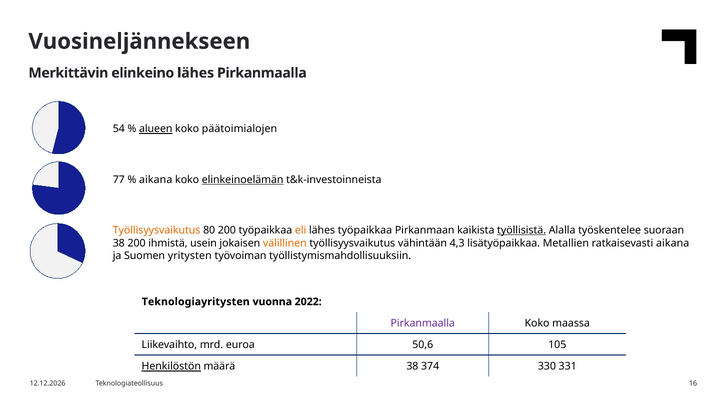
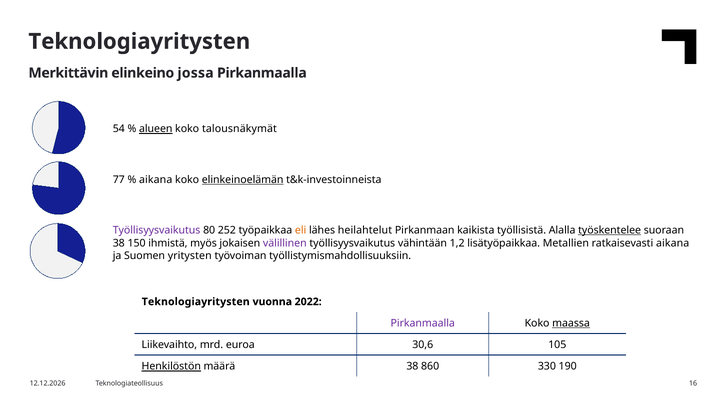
Vuosineljännekseen: Vuosineljännekseen -> Teknologiayritysten (139, 42)
elinkeino lähes: lähes -> jossa (196, 73)
päätoimialojen: päätoimialojen -> talousnäkymät (239, 129)
Työllisyysvaikutus colour: orange -> purple (157, 231)
80 200: 200 -> 252 (227, 231)
lähes työpaikkaa: työpaikkaa -> heilahtelut (365, 231)
työllisistä underline: present -> none (522, 231)
työskentelee underline: none -> present (610, 231)
38 200: 200 -> 150 (137, 243)
usein: usein -> myös (204, 243)
välillinen colour: orange -> purple (285, 243)
4,3: 4,3 -> 1,2 (457, 243)
maassa underline: none -> present (571, 324)
50,6: 50,6 -> 30,6 (423, 345)
374: 374 -> 860 (430, 367)
331: 331 -> 190 (568, 367)
